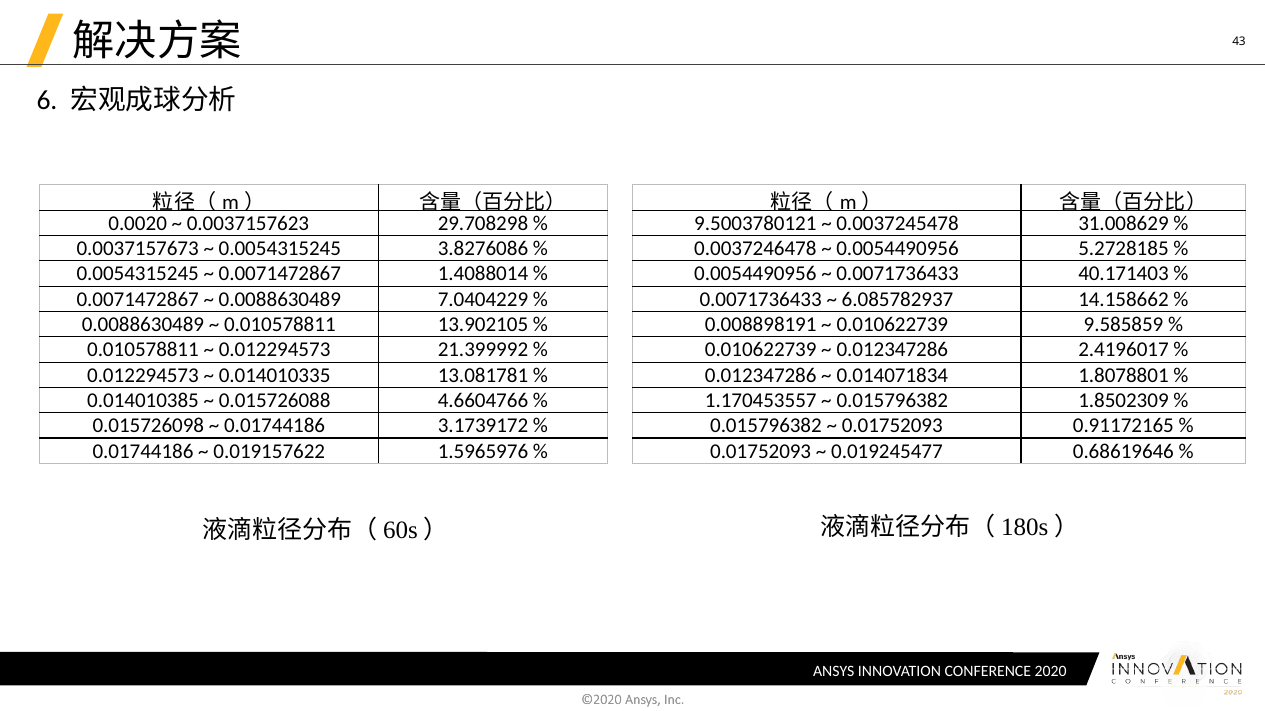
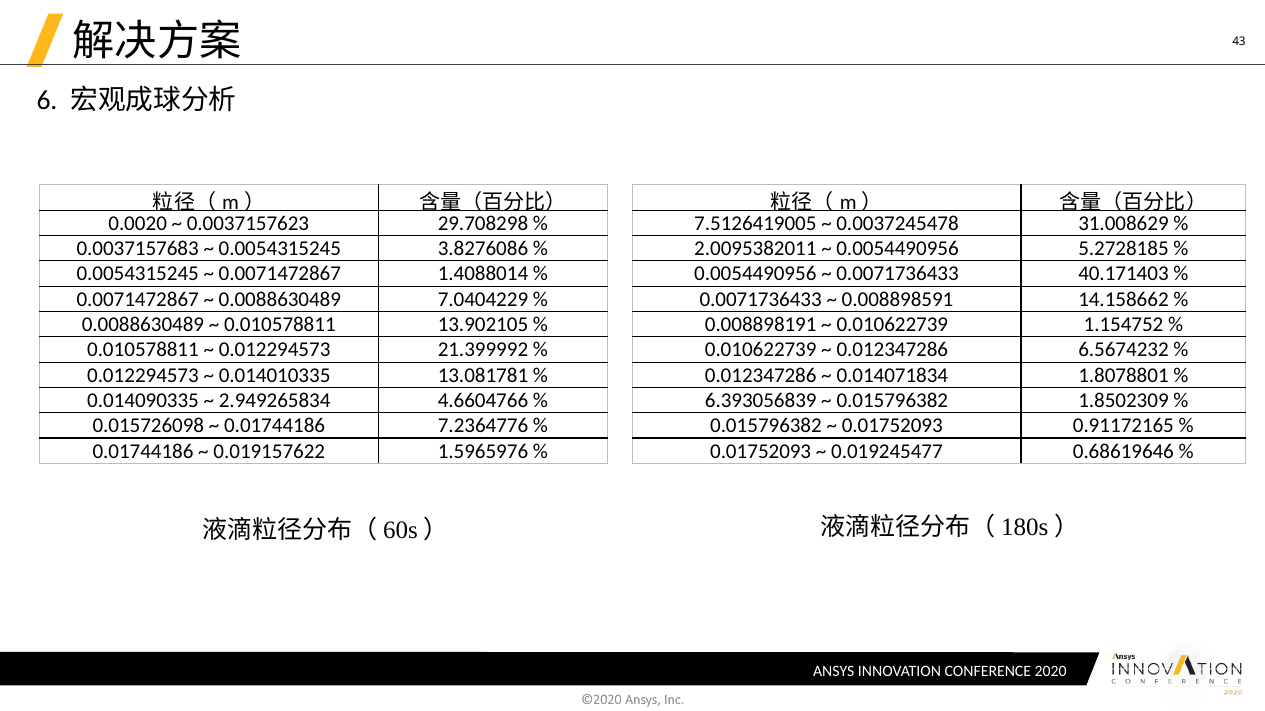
9.5003780121: 9.5003780121 -> 7.5126419005 (755, 224)
0.0037157673: 0.0037157673 -> 0.0037157683 (138, 249)
0.0037246478: 0.0037246478 -> 2.0095382011 (755, 249)
6.085782937: 6.085782937 -> 0.008898591 (898, 300)
9.585859: 9.585859 -> 1.154752 (1124, 325)
2.4196017: 2.4196017 -> 6.5674232 (1124, 350)
0.014010385: 0.014010385 -> 0.014090335 (143, 401)
0.015726088: 0.015726088 -> 2.949265834 (275, 401)
1.170453557: 1.170453557 -> 6.393056839 (761, 401)
3.1739172: 3.1739172 -> 7.2364776 (483, 426)
